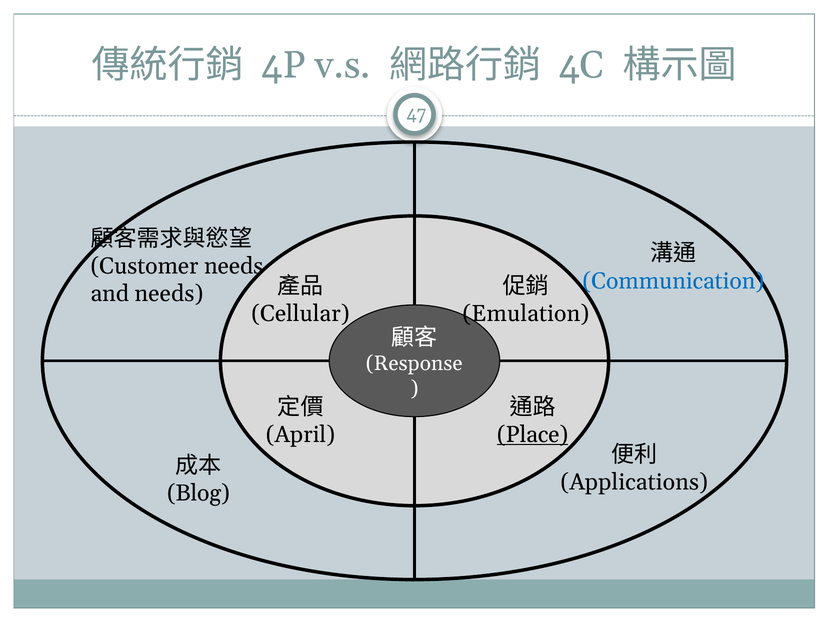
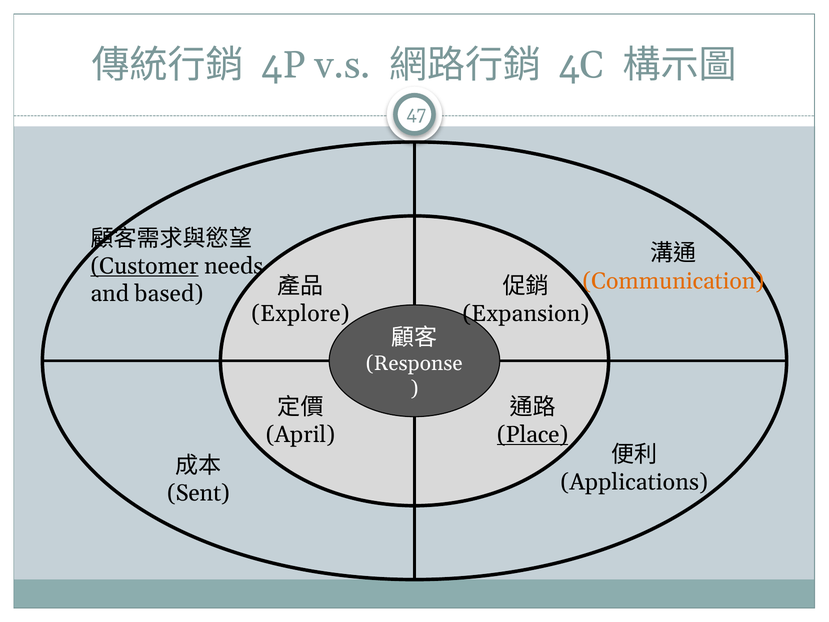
Customer underline: none -> present (145, 266)
Communication colour: blue -> orange (673, 281)
and needs: needs -> based (169, 294)
Cellular: Cellular -> Explore (300, 313)
Emulation: Emulation -> Expansion (526, 313)
Blog: Blog -> Sent (198, 493)
